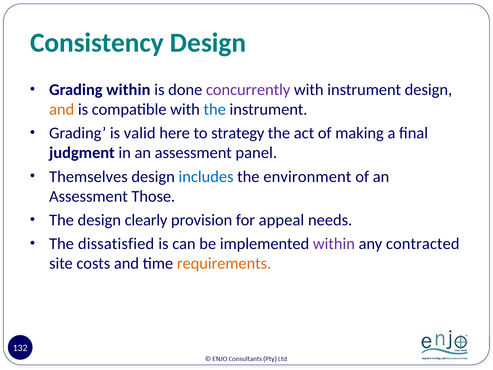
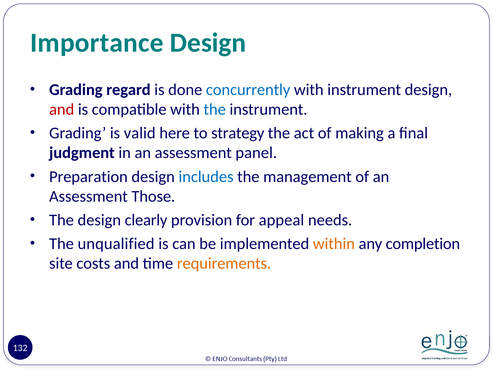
Consistency: Consistency -> Importance (97, 43)
Grading within: within -> regard (128, 90)
concurrently colour: purple -> blue (248, 90)
and colour: orange -> red (62, 109)
Themselves: Themselves -> Preparation (88, 176)
environment: environment -> management (307, 176)
dissatisfied: dissatisfied -> unqualified (116, 244)
within colour: purple -> orange (334, 244)
contracted: contracted -> completion (423, 244)
